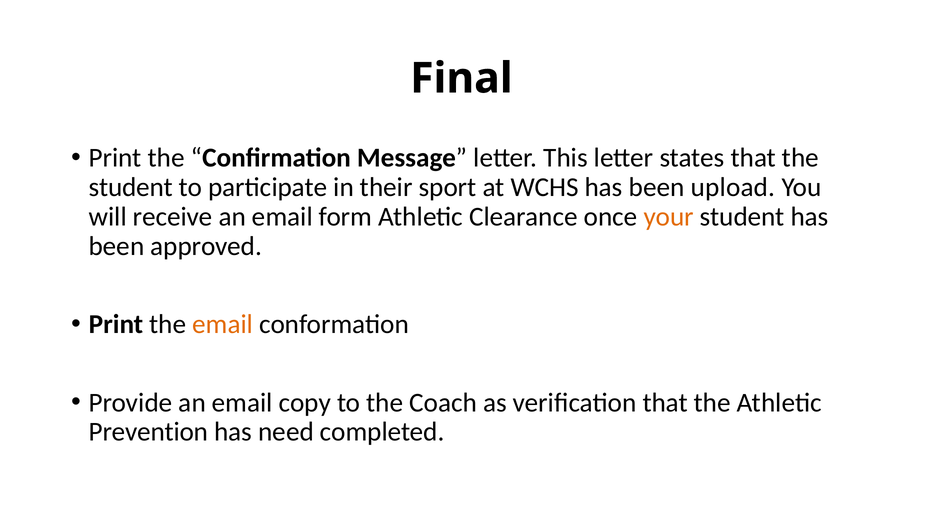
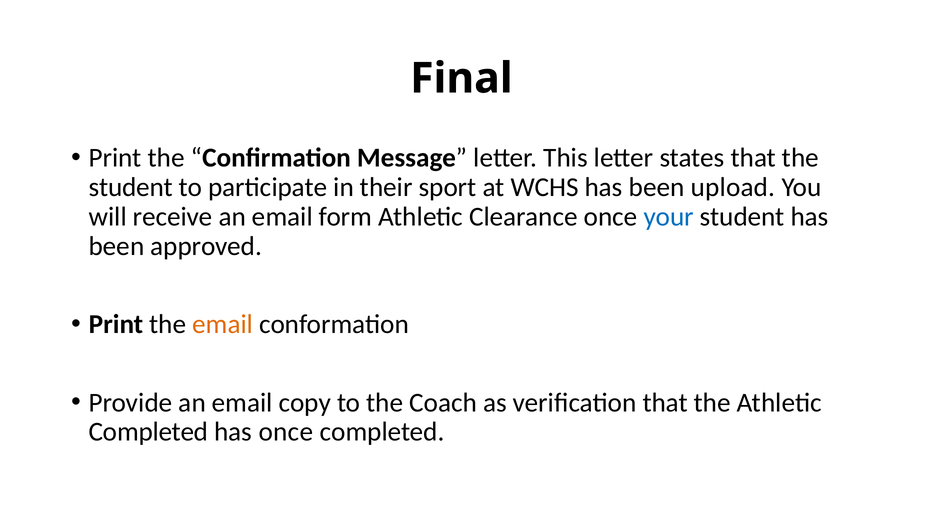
your colour: orange -> blue (669, 217)
Prevention: Prevention -> Completed (148, 432)
has need: need -> once (286, 432)
